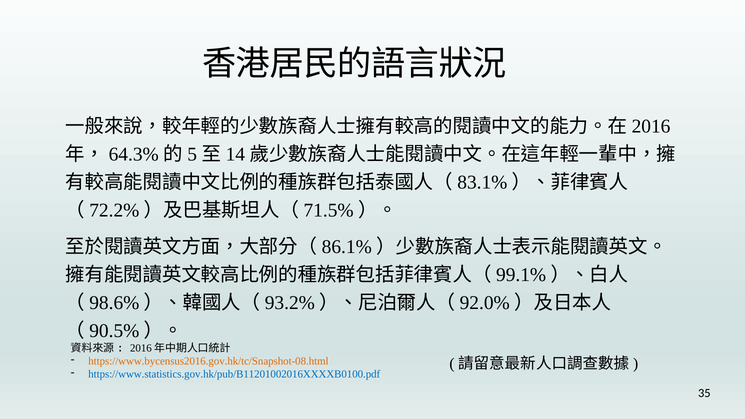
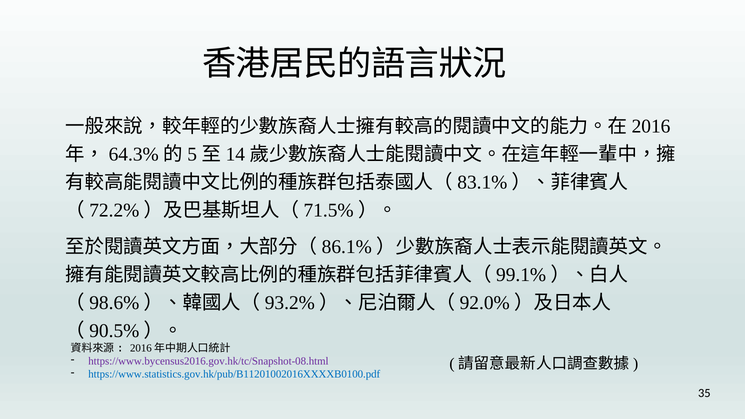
https://www.bycensus2016.gov.hk/tc/Snapshot-08.html colour: orange -> purple (208, 361)
